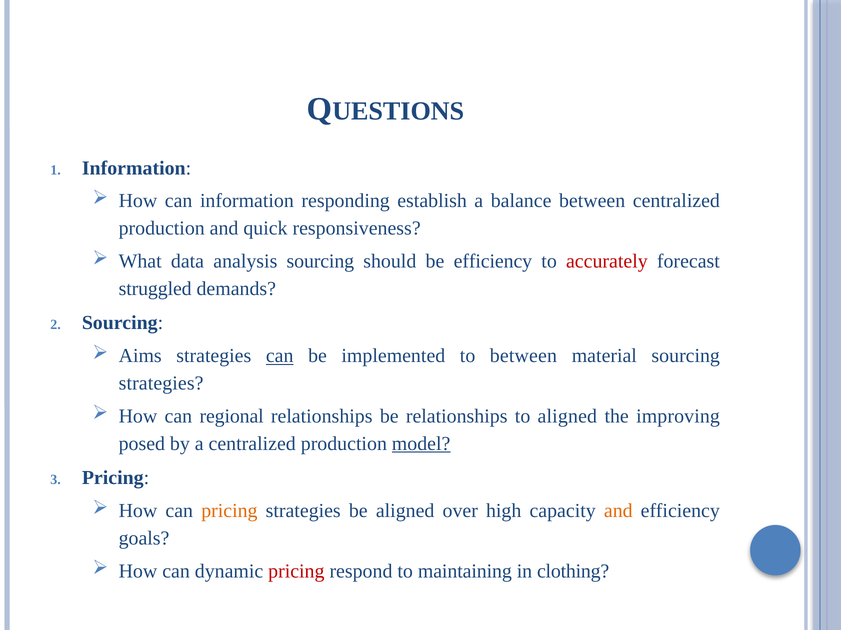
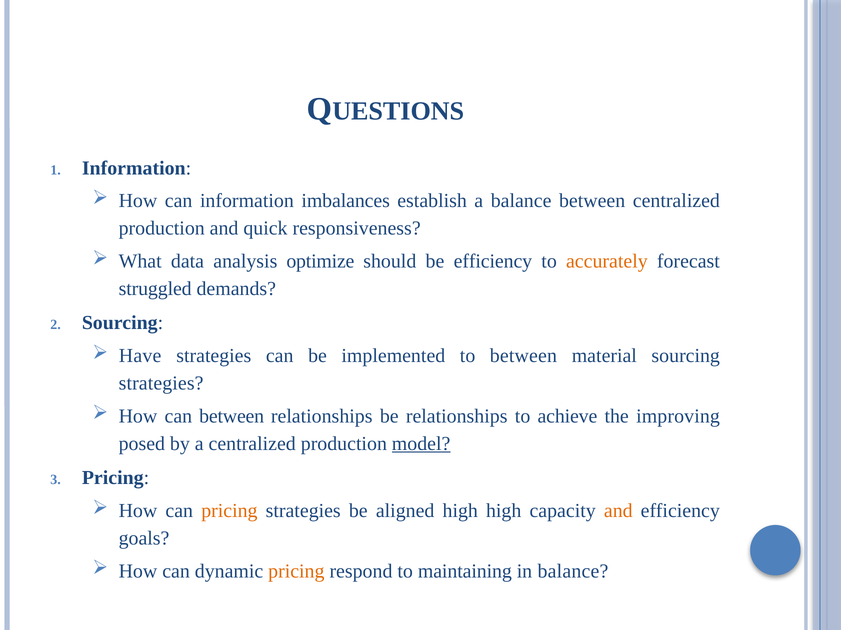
responding: responding -> imbalances (346, 201)
analysis sourcing: sourcing -> optimize (320, 262)
accurately colour: red -> orange (607, 262)
Aims: Aims -> Have (140, 356)
can underline: present -> none (280, 356)
can regional: regional -> between (232, 417)
to aligned: aligned -> achieve (567, 417)
aligned over: over -> high (460, 511)
pricing colour: red -> orange (296, 572)
in clothing: clothing -> balance (573, 572)
